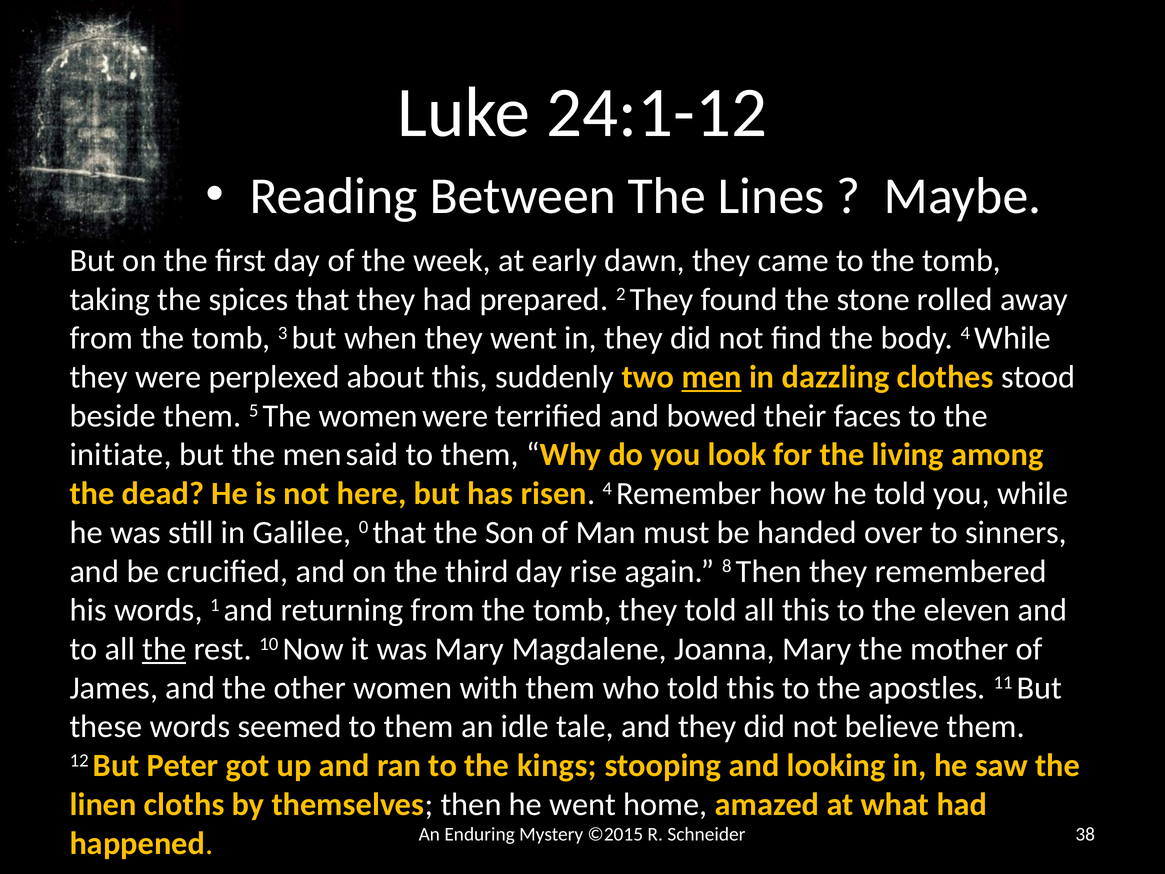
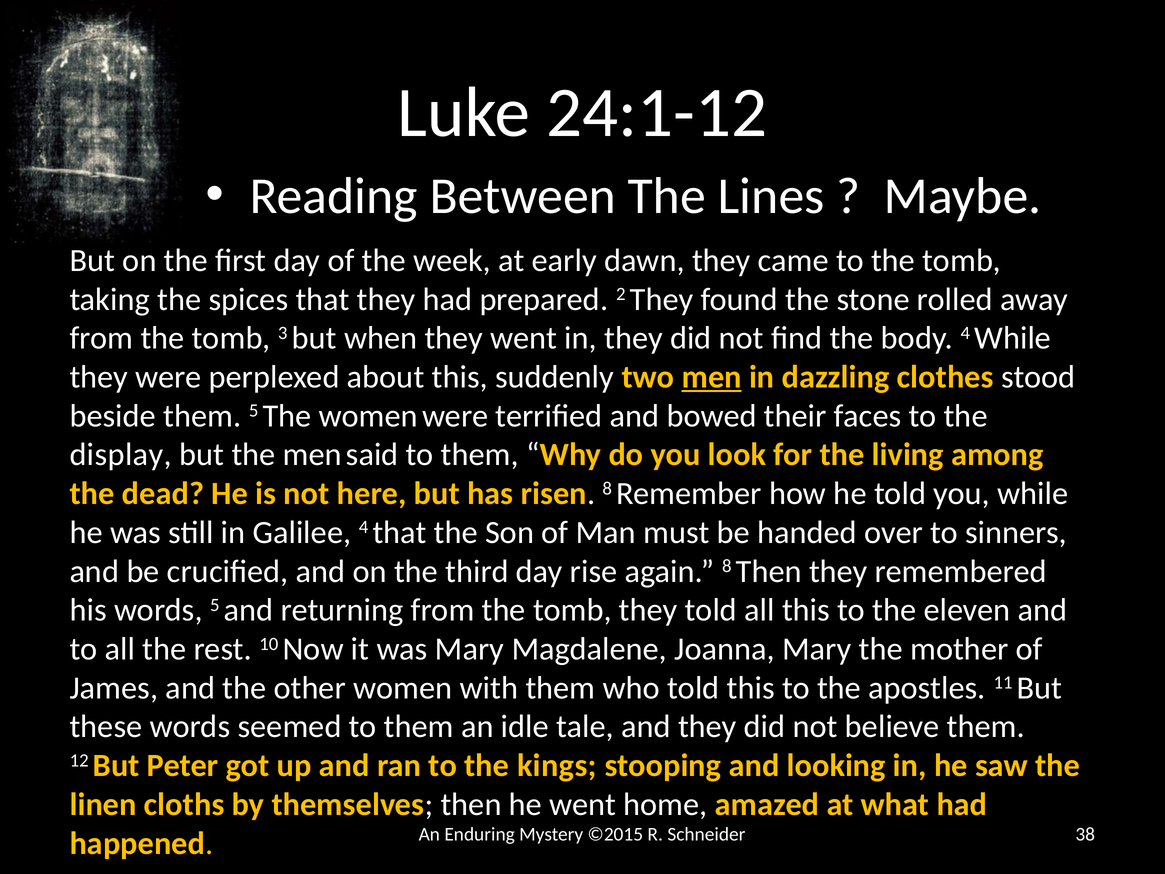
initiate: initiate -> display (121, 455)
risen 4: 4 -> 8 (607, 488)
Galilee 0: 0 -> 4 (364, 527)
words 1: 1 -> 5 (215, 605)
the underline: present -> none (164, 649)
